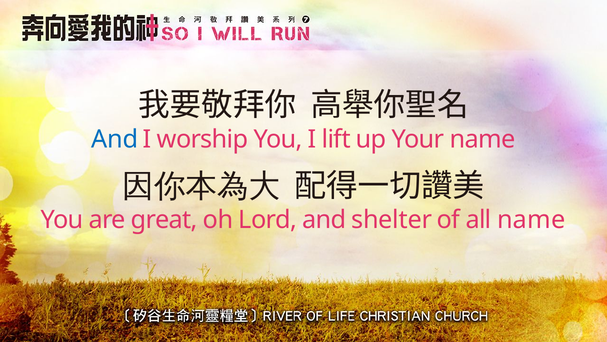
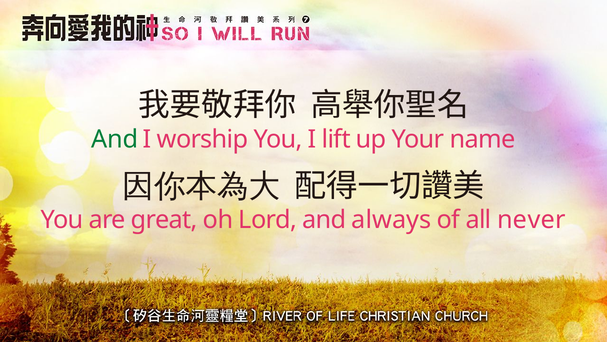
And colour: blue -> green (115, 139)
shelter: shelter -> always (392, 220)
all name: name -> never (531, 220)
